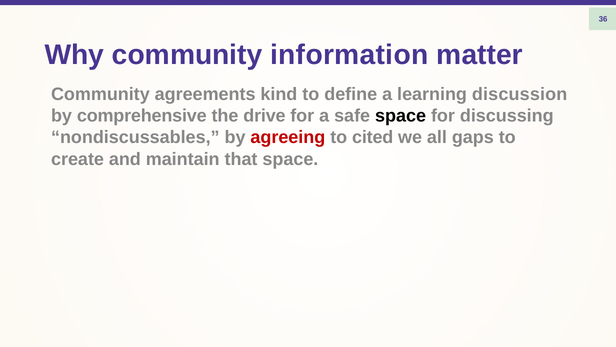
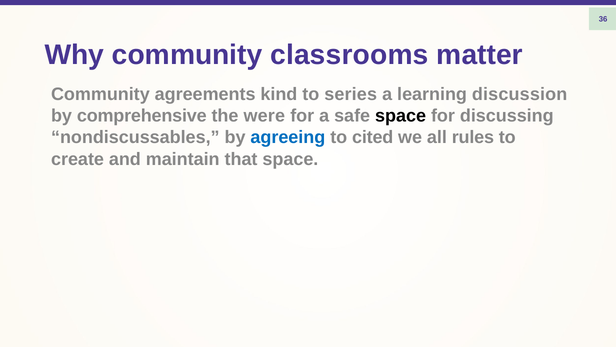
information: information -> classrooms (349, 55)
define: define -> series (351, 94)
drive: drive -> were (264, 116)
agreeing colour: red -> blue (288, 137)
gaps: gaps -> rules (473, 137)
